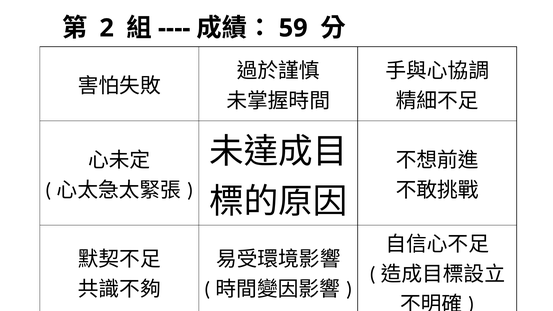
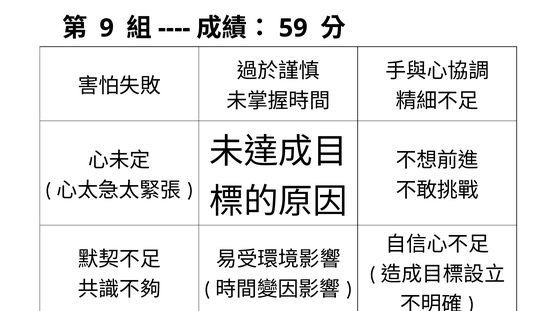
2: 2 -> 9 (107, 28)
